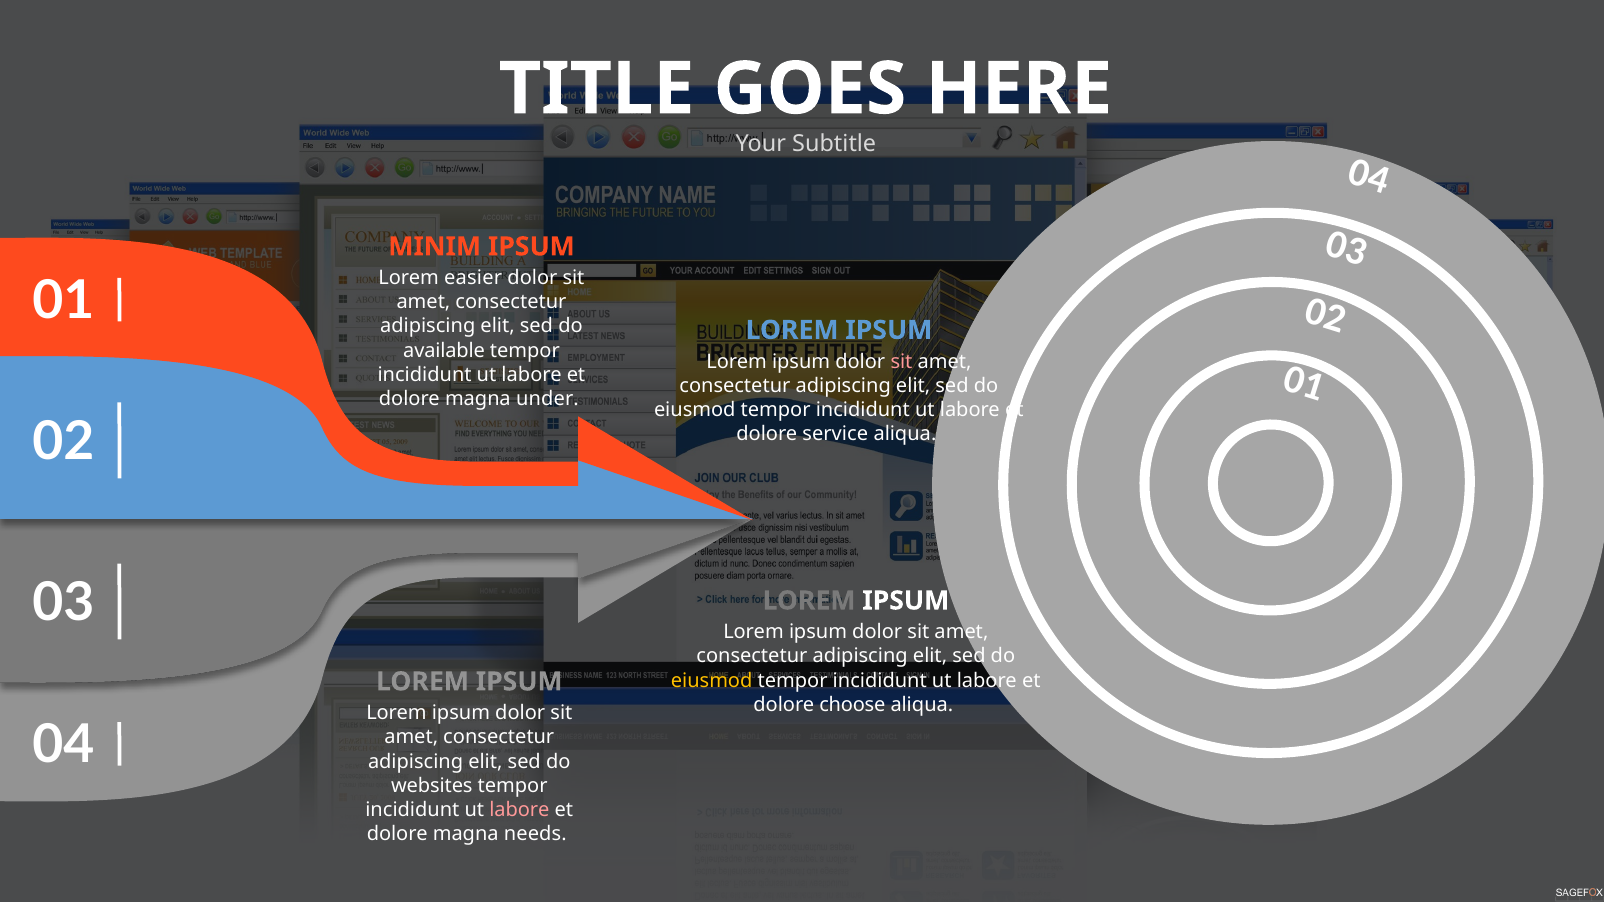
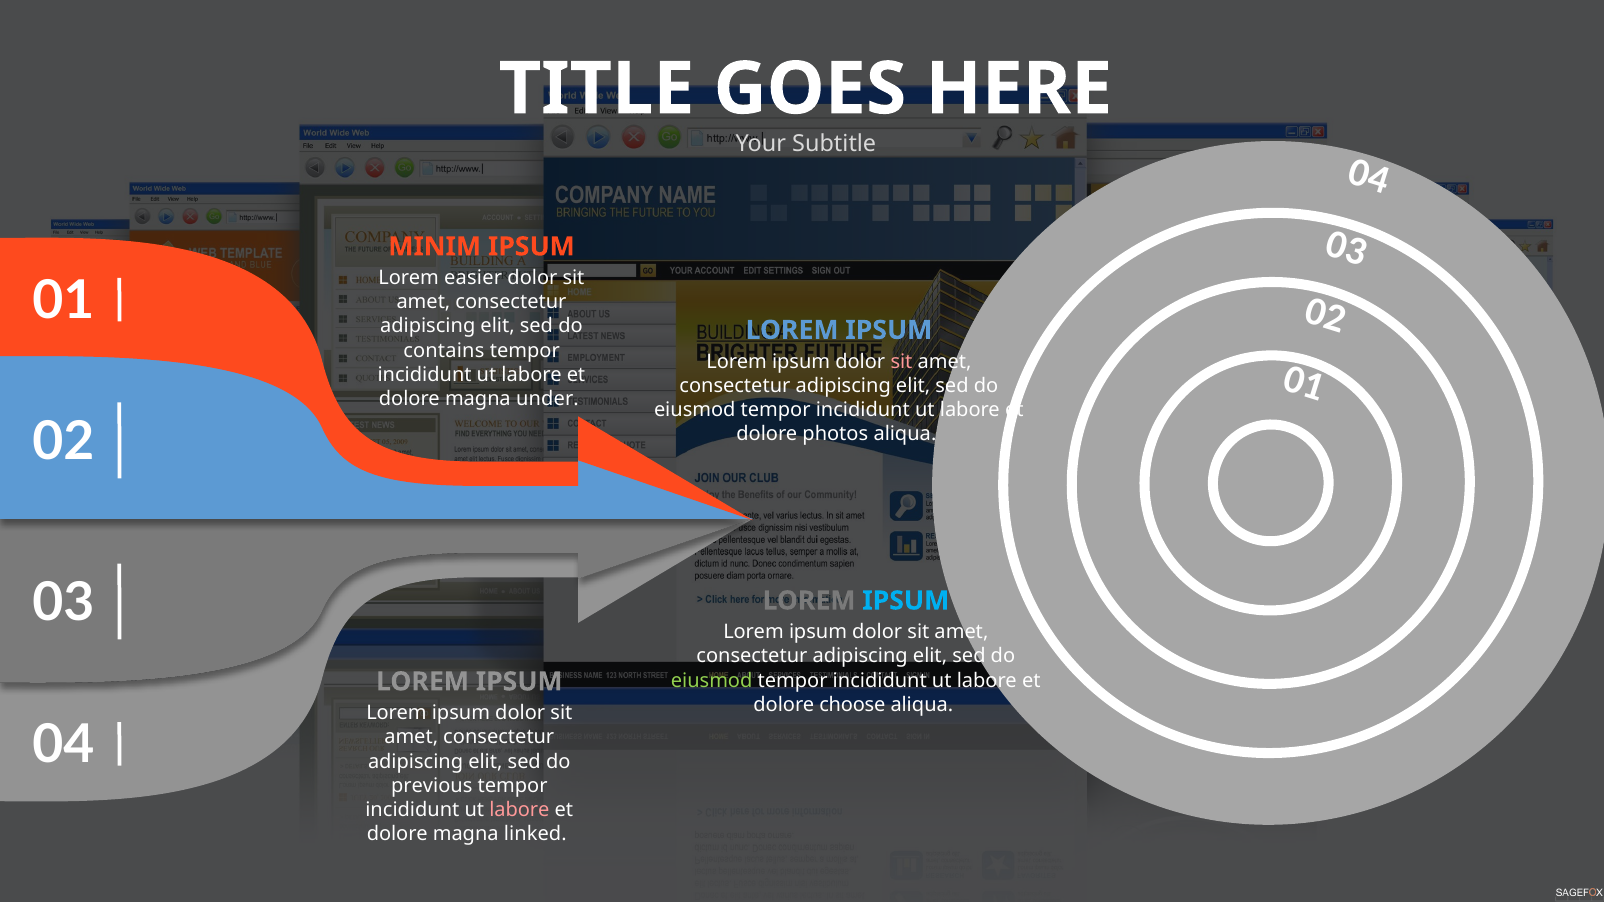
available: available -> contains (444, 350)
service: service -> photos (835, 434)
IPSUM colour: white -> light blue (906, 601)
eiusmod colour: yellow -> light green (712, 681)
websites: websites -> previous (432, 786)
needs: needs -> linked (535, 834)
